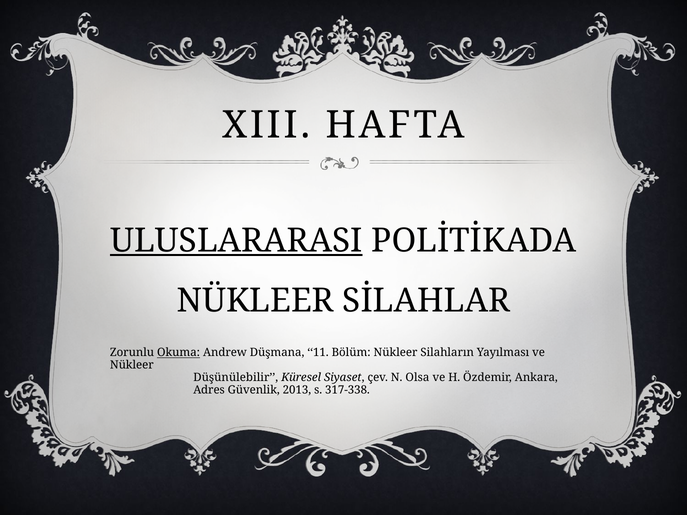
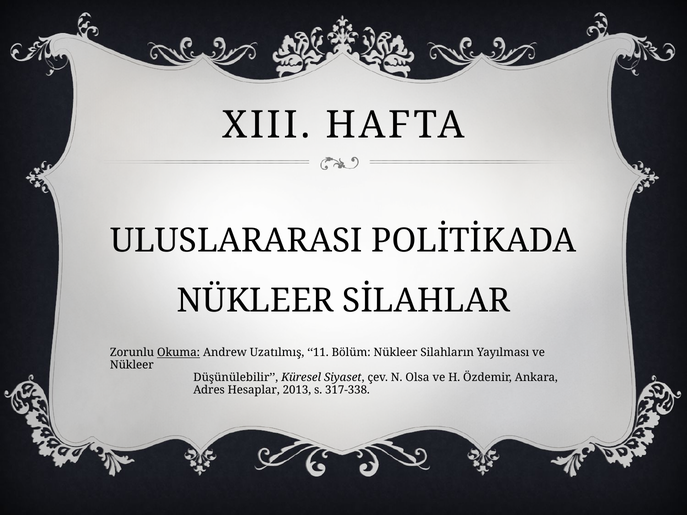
ULUSLARARASI underline: present -> none (236, 241)
Düşmana: Düşmana -> Uzatılmış (277, 353)
Güvenlik: Güvenlik -> Hesaplar (254, 390)
